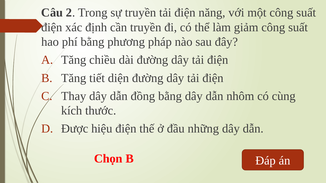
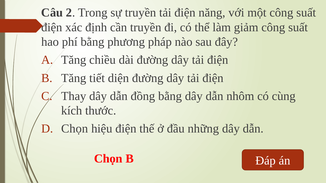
Được: Được -> Chọn (75, 129)
